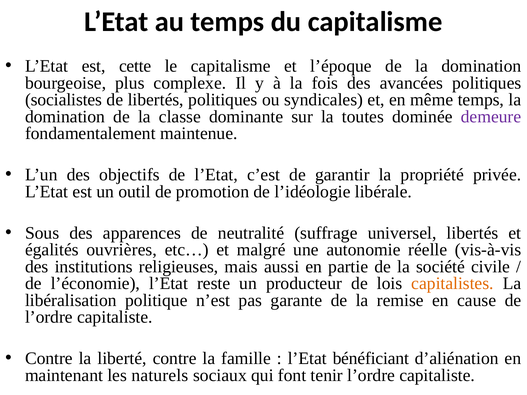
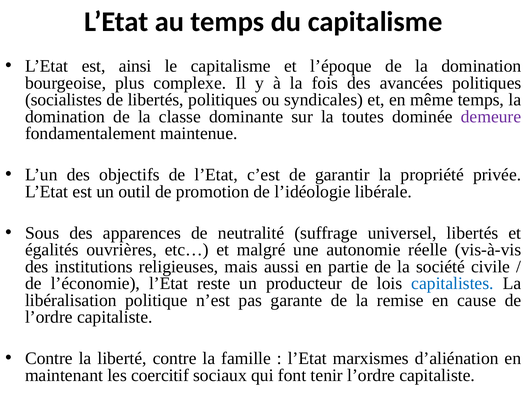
cette: cette -> ainsi (135, 66)
capitalistes colour: orange -> blue (453, 284)
bénéficiant: bénéficiant -> marxismes (371, 359)
naturels: naturels -> coercitif (160, 376)
